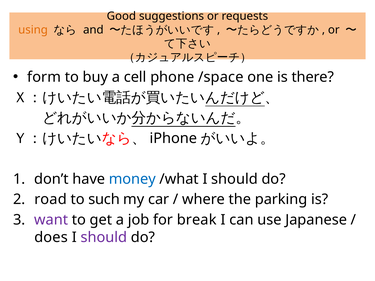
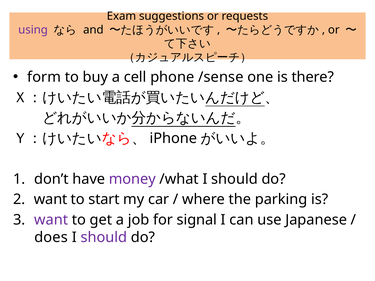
Good: Good -> Exam (121, 16)
using colour: orange -> purple (33, 30)
/space: /space -> /sense (221, 77)
money colour: blue -> purple (132, 179)
road: road -> want (51, 200)
such: such -> start (104, 200)
break: break -> signal (197, 220)
